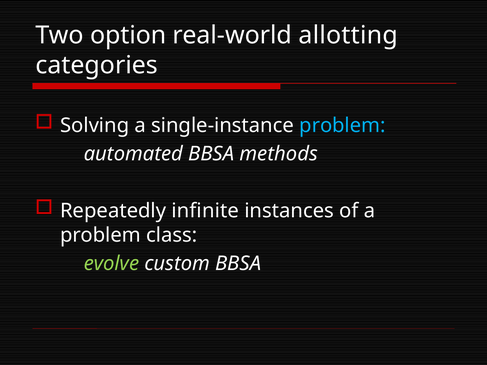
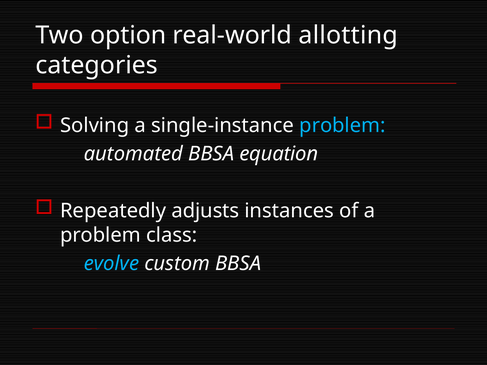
methods: methods -> equation (279, 154)
infinite: infinite -> adjusts (205, 211)
evolve colour: light green -> light blue (111, 264)
